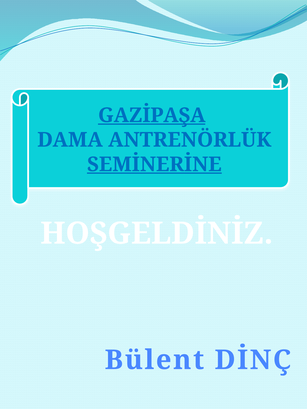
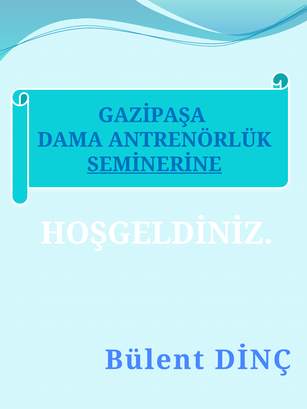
GAZİPAŞA underline: present -> none (152, 115)
